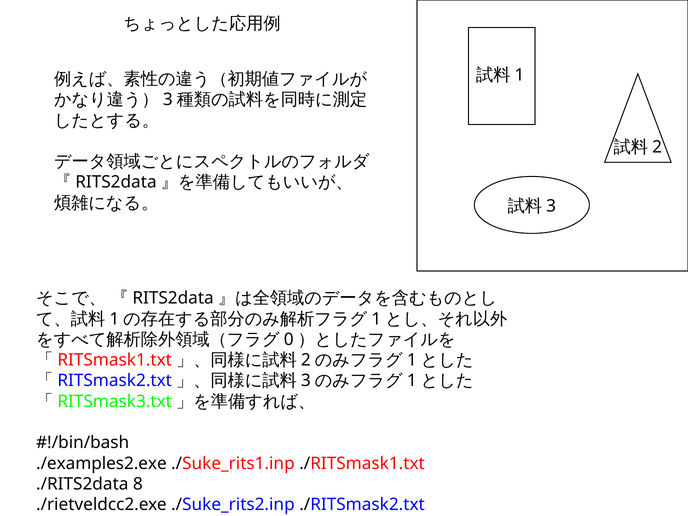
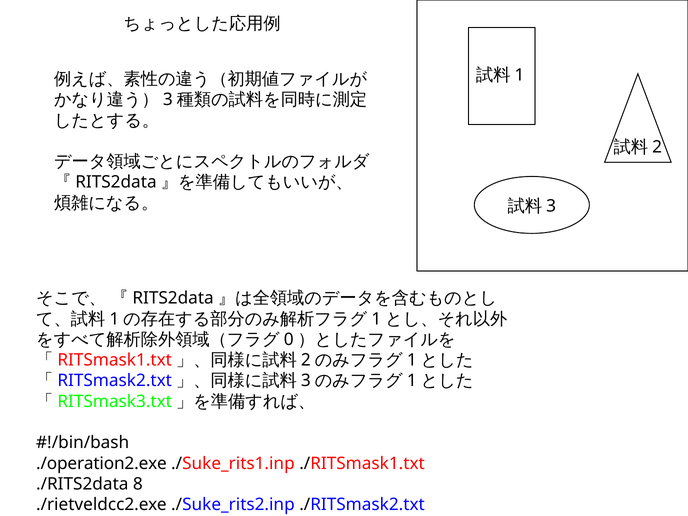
./examples2.exe: ./examples2.exe -> ./operation2.exe (101, 463)
